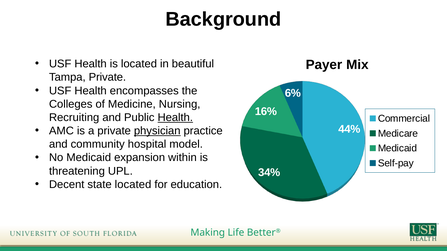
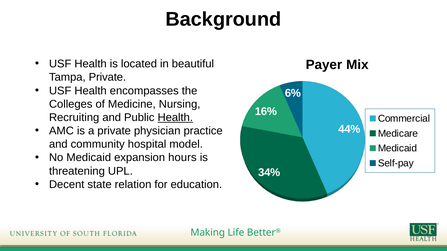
physician underline: present -> none (157, 131)
within: within -> hours (182, 158)
state located: located -> relation (133, 185)
